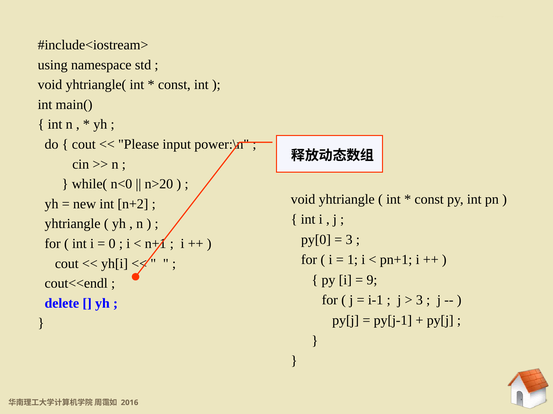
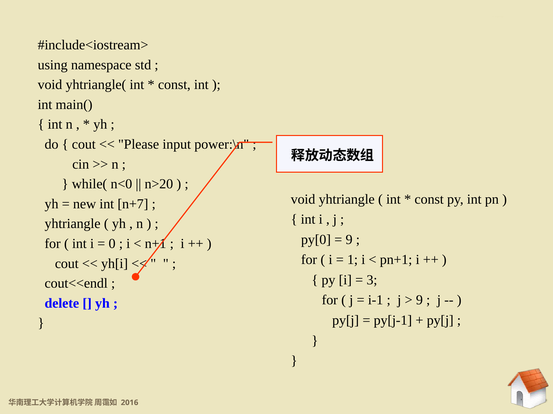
n+2: n+2 -> n+7 (133, 204)
3: 3 -> 9 (349, 240)
9: 9 -> 3 (372, 280)
3: 3 -> 9 (419, 301)
